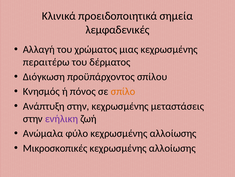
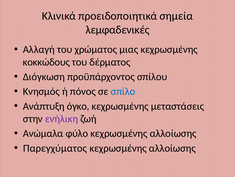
περαιτέρω: περαιτέρω -> κοκκώδους (46, 62)
σπίλο colour: orange -> blue (123, 91)
Ανάπτυξη στην: στην -> όγκο (78, 106)
Μικροσκοπικές: Μικροσκοπικές -> Παρεγχύματος (55, 148)
